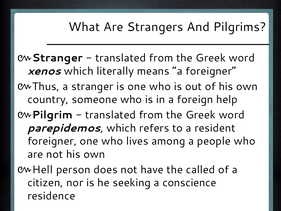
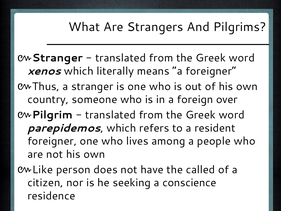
help: help -> over (227, 99)
Hell: Hell -> Like (43, 169)
